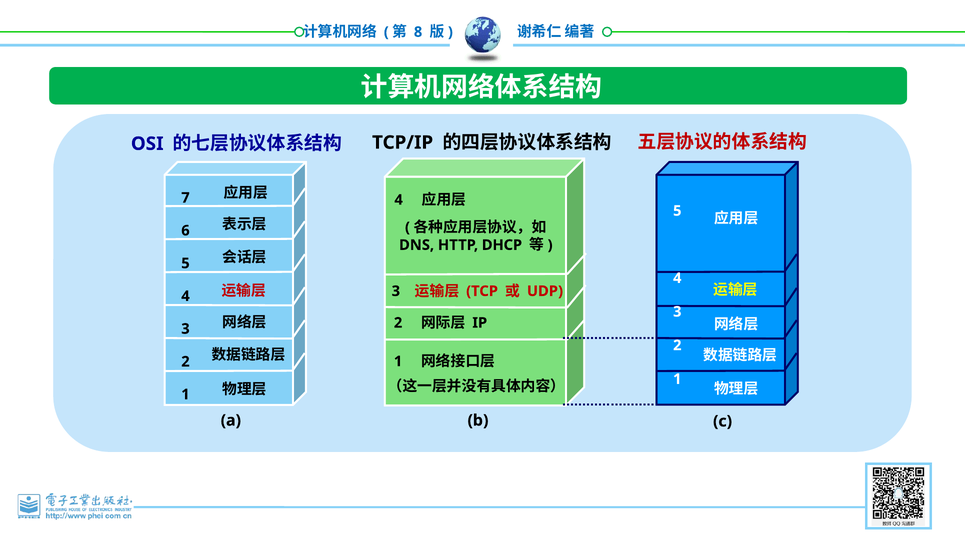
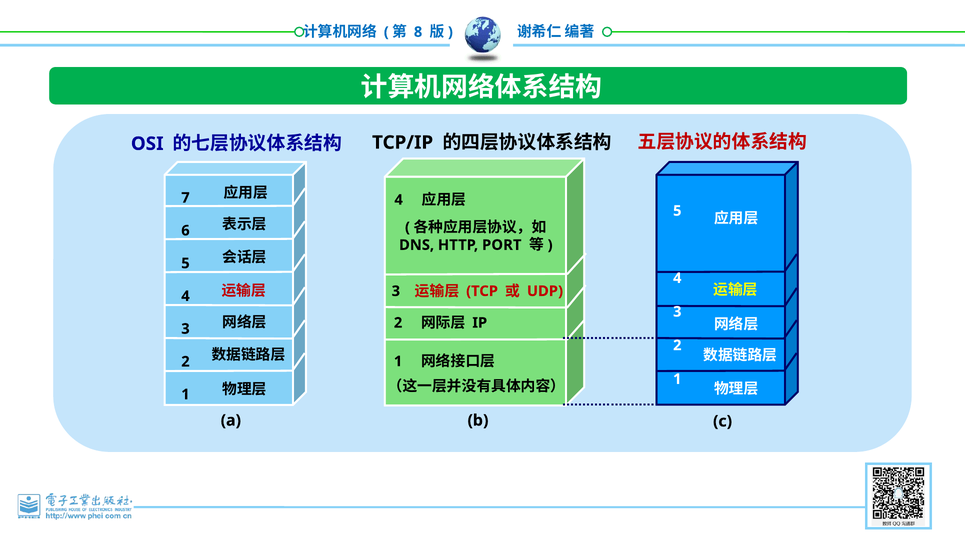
DHCP: DHCP -> PORT (502, 245)
